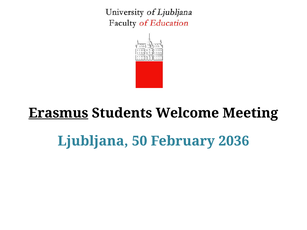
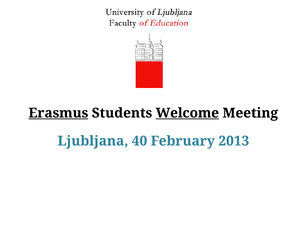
Welcome underline: none -> present (187, 113)
50: 50 -> 40 (140, 141)
2036: 2036 -> 2013 (234, 141)
